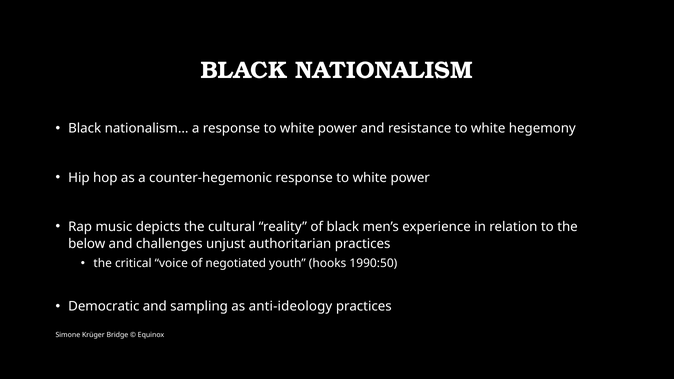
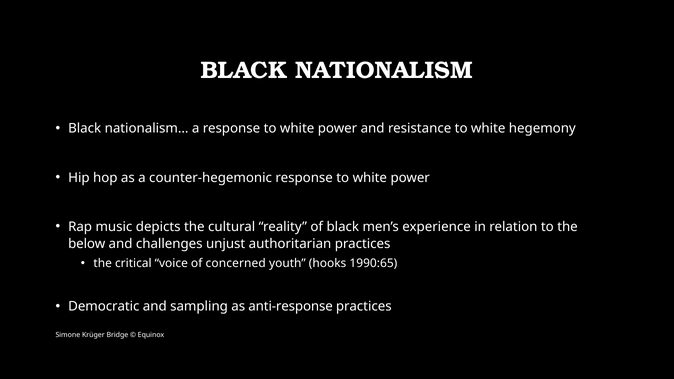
negotiated: negotiated -> concerned (236, 263)
1990:50: 1990:50 -> 1990:65 (373, 263)
anti-ideology: anti-ideology -> anti-response (291, 307)
